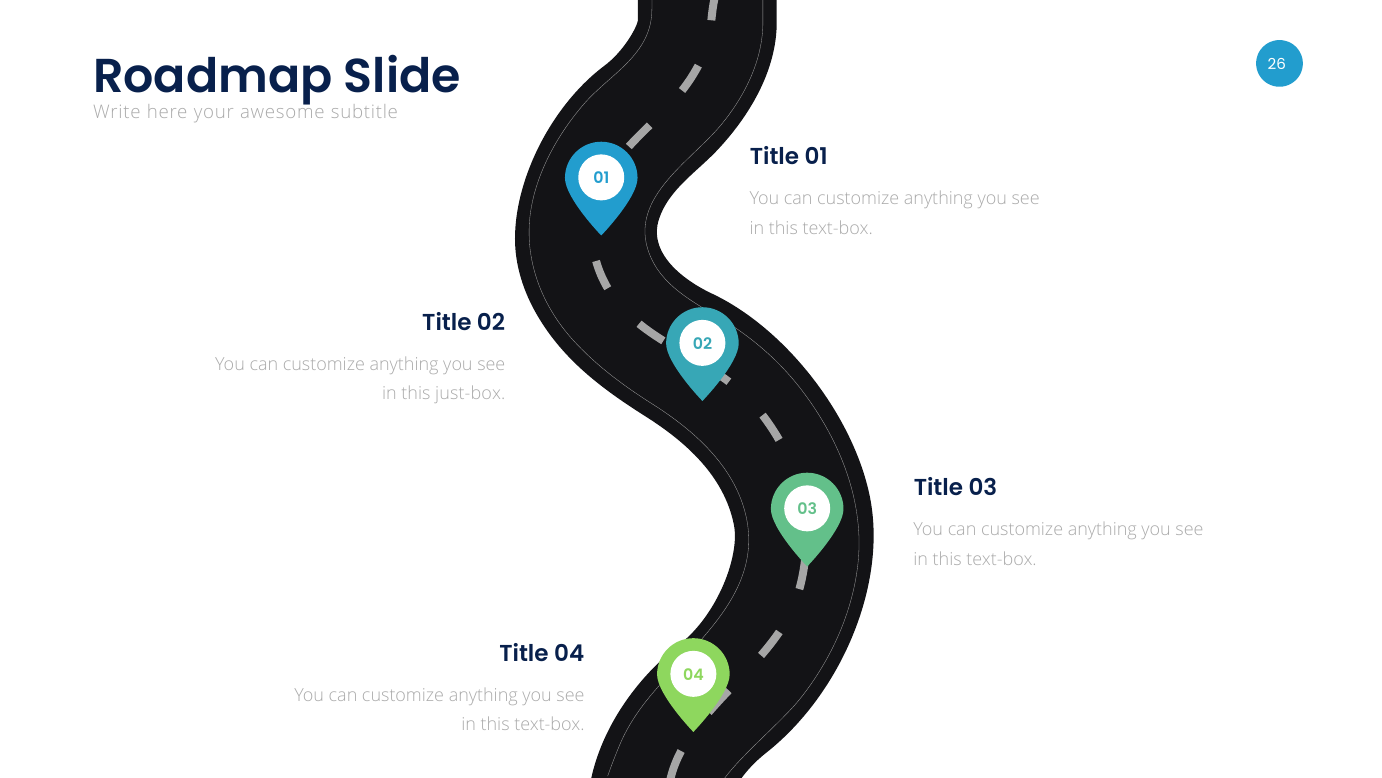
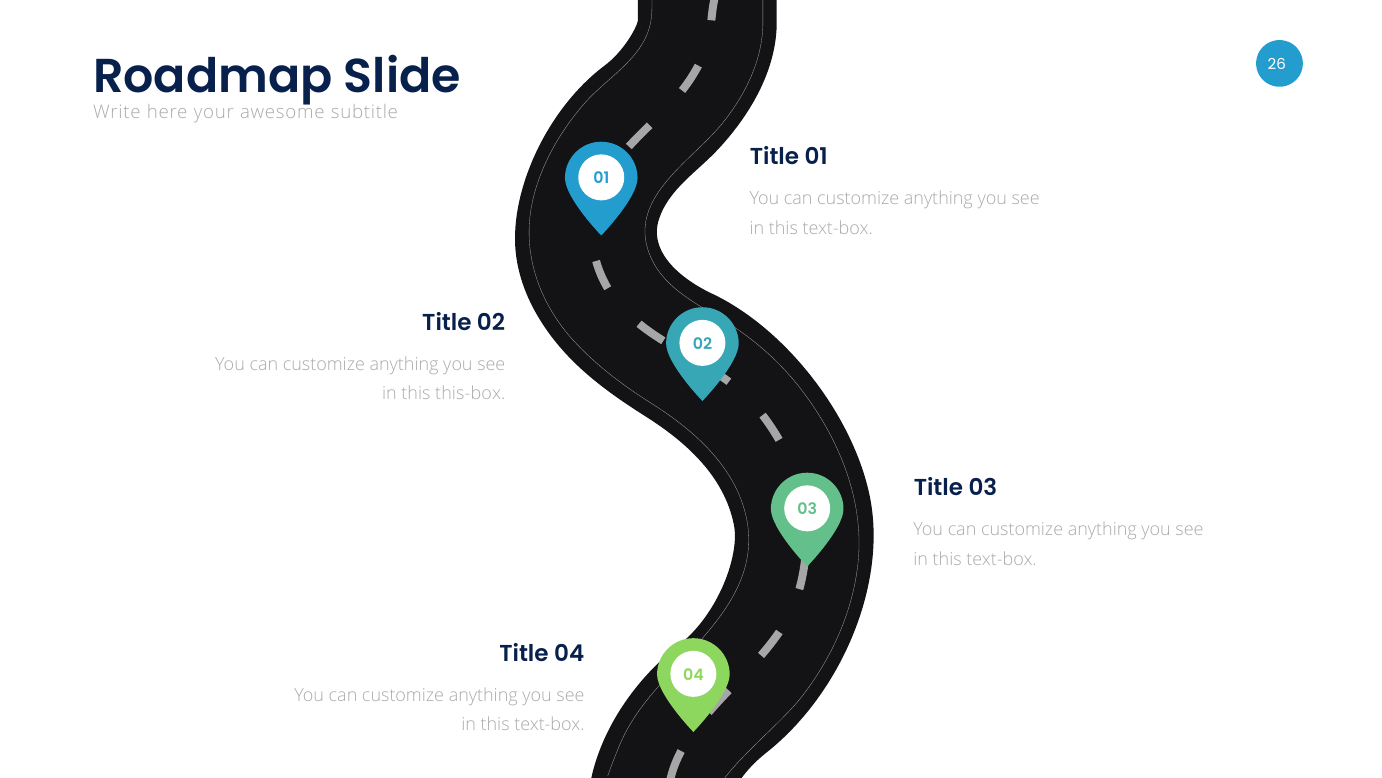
just-box: just-box -> this-box (470, 394)
